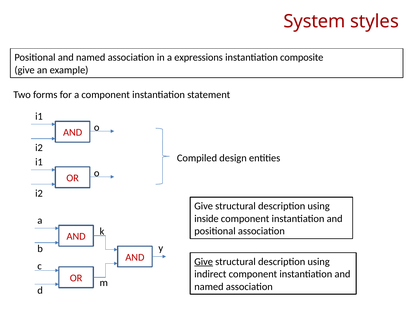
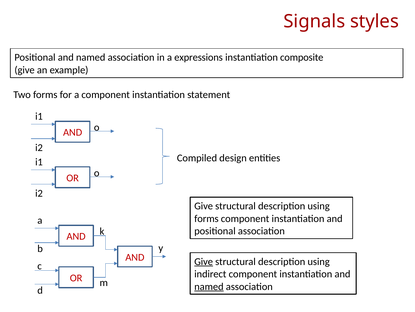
System: System -> Signals (314, 21)
inside: inside -> forms (206, 218)
named underline: none -> present (209, 286)
